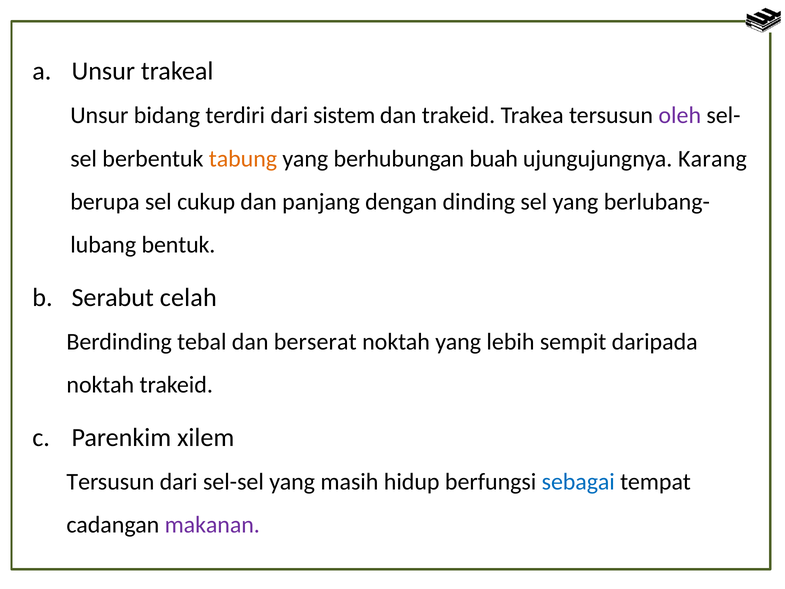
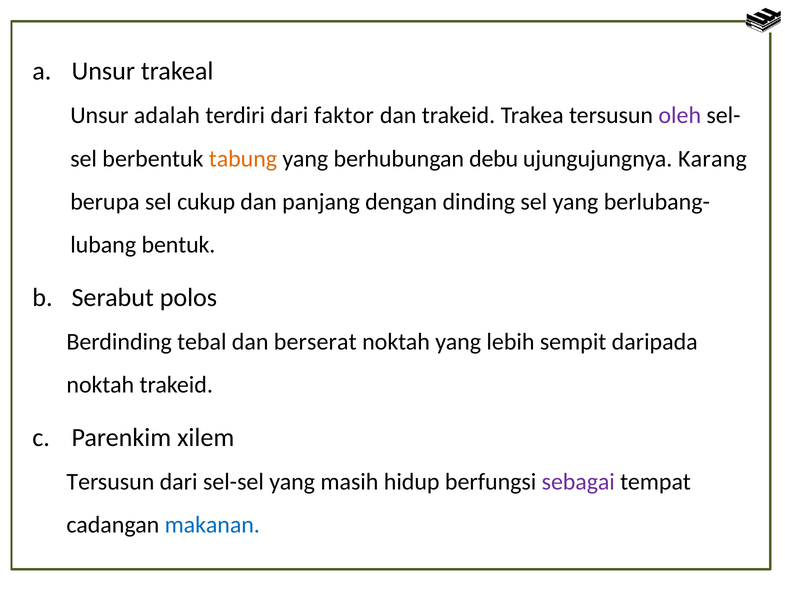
bidang: bidang -> adalah (167, 115)
sistem: sistem -> faktor (344, 115)
buah: buah -> debu (494, 159)
celah: celah -> polos (188, 297)
sebagai colour: blue -> purple (578, 482)
makanan colour: purple -> blue (212, 525)
